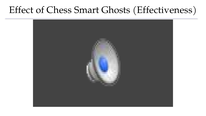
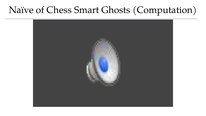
Effect: Effect -> Naïve (21, 10)
Effectiveness: Effectiveness -> Computation (165, 10)
